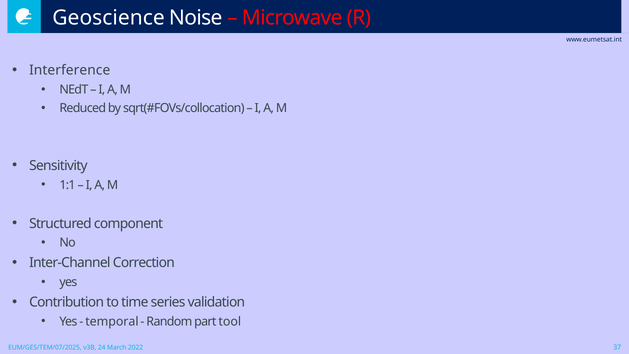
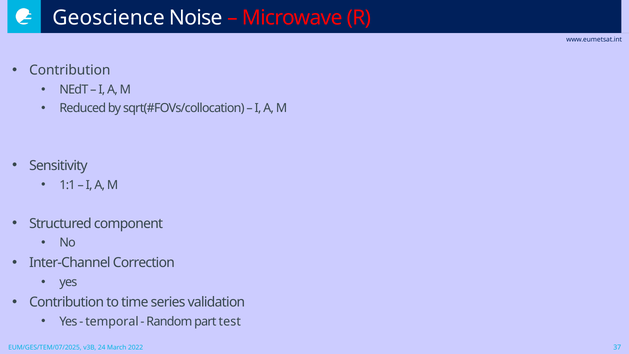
Interference: Interference -> Contribution (70, 70)
tool: tool -> test (230, 321)
